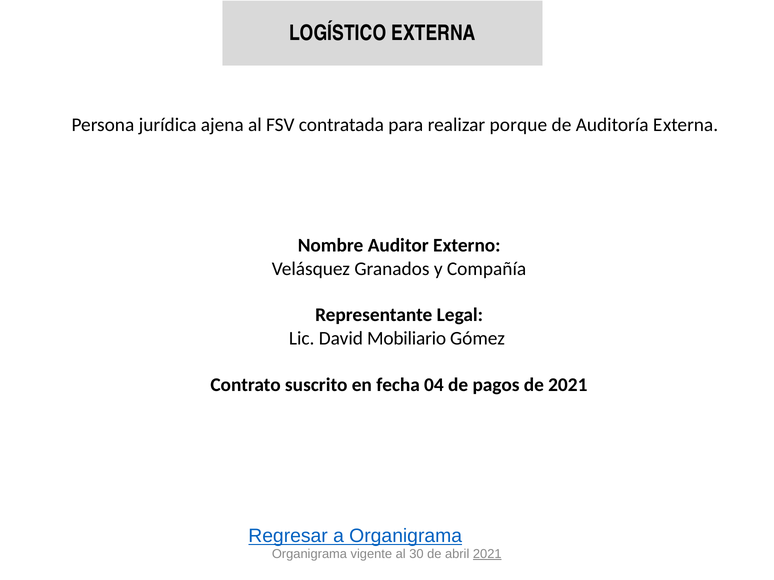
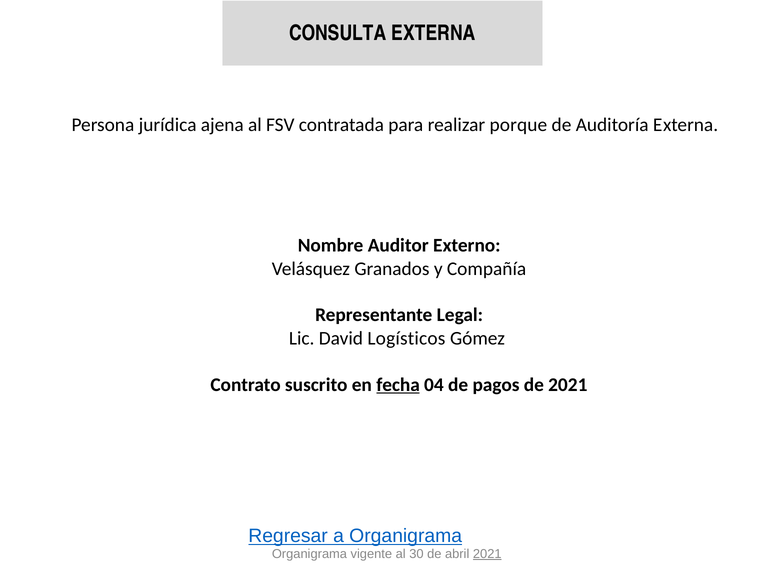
LOGÍSTICO: LOGÍSTICO -> CONSULTA (338, 33)
Mobiliario: Mobiliario -> Logísticos (406, 339)
fecha underline: none -> present (398, 385)
